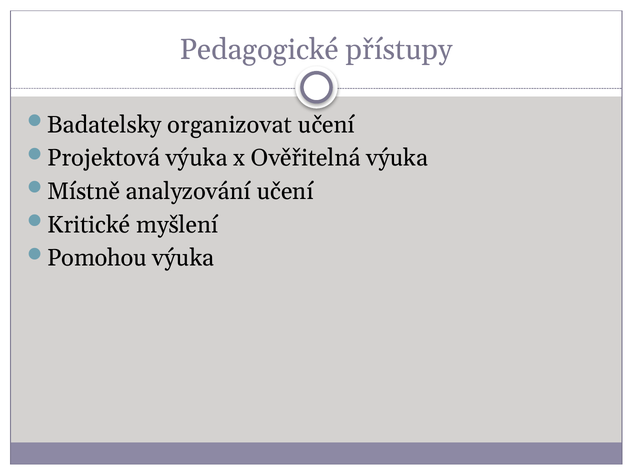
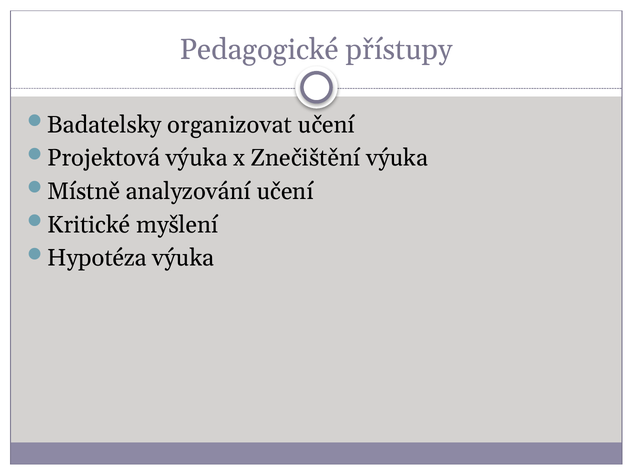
Ověřitelná: Ověřitelná -> Znečištění (306, 158)
Pomohou: Pomohou -> Hypotéza (97, 258)
